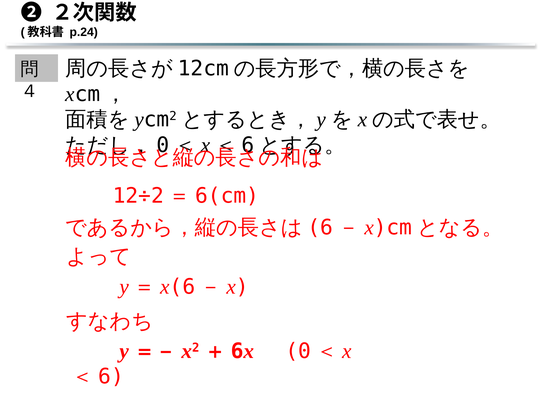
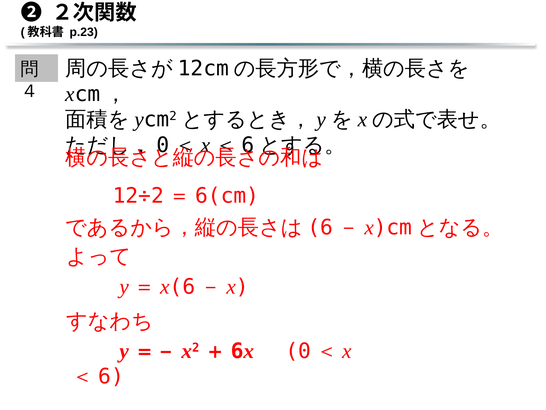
p.24: p.24 -> p.23 (84, 32)
